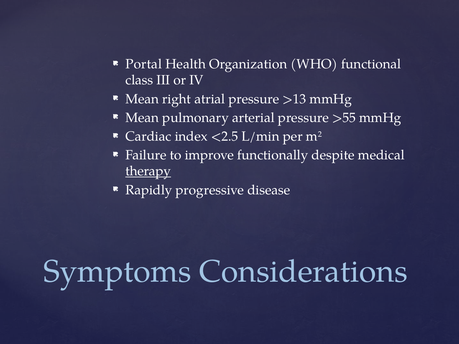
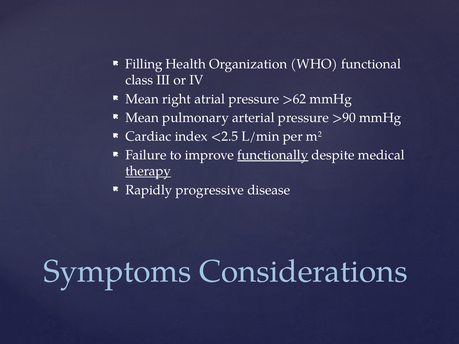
Portal: Portal -> Filling (144, 64)
>13: >13 -> >62 (294, 99)
>55: >55 -> >90 (344, 118)
functionally underline: none -> present (273, 155)
